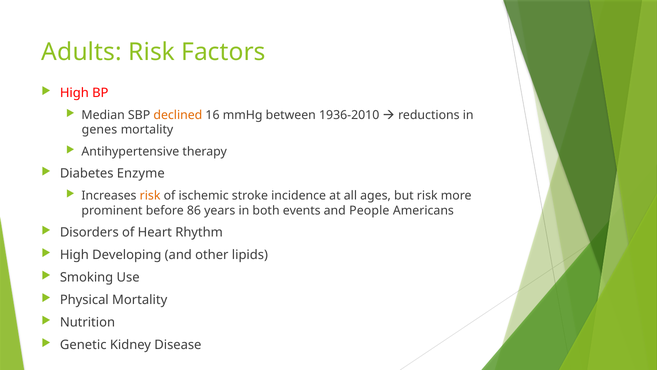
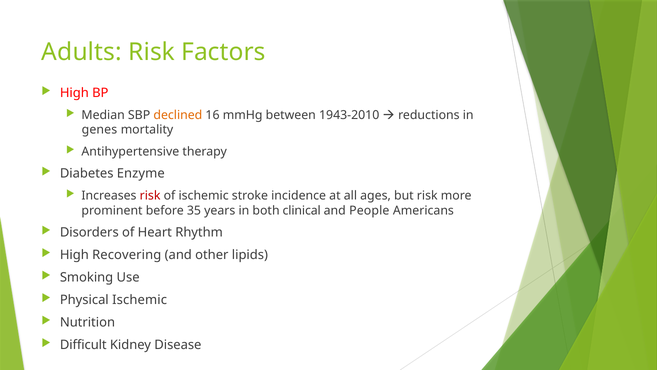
1936-2010: 1936-2010 -> 1943-2010 (349, 115)
risk colour: orange -> red (150, 195)
86: 86 -> 35 (194, 210)
events: events -> clinical (302, 210)
Developing: Developing -> Recovering (127, 255)
Physical Mortality: Mortality -> Ischemic (140, 300)
Genetic: Genetic -> Difficult (83, 345)
